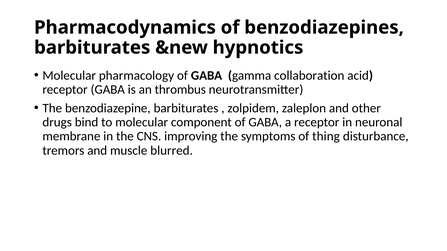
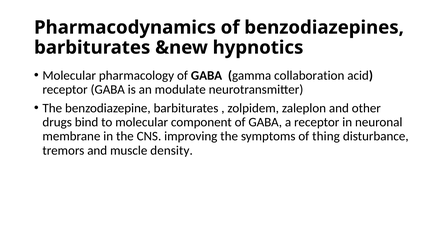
thrombus: thrombus -> modulate (180, 90)
blurred: blurred -> density (172, 151)
